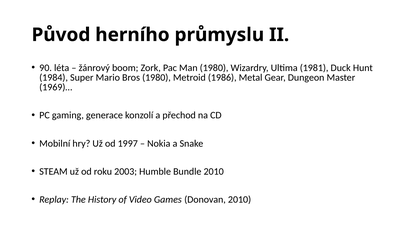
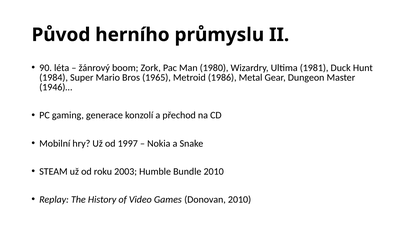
Bros 1980: 1980 -> 1965 (156, 78)
1969)…: 1969)… -> 1946)… (56, 87)
